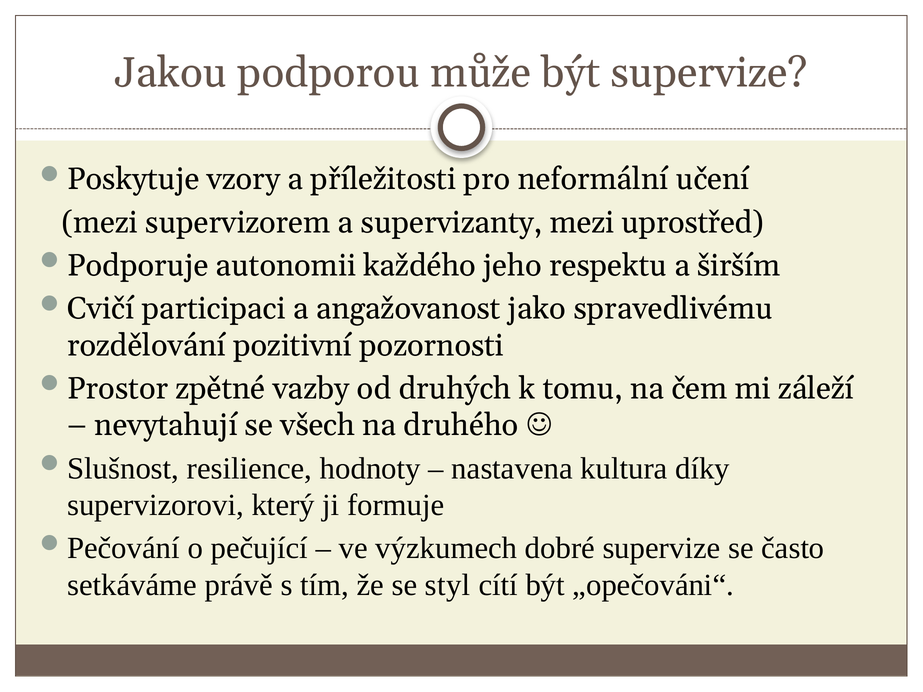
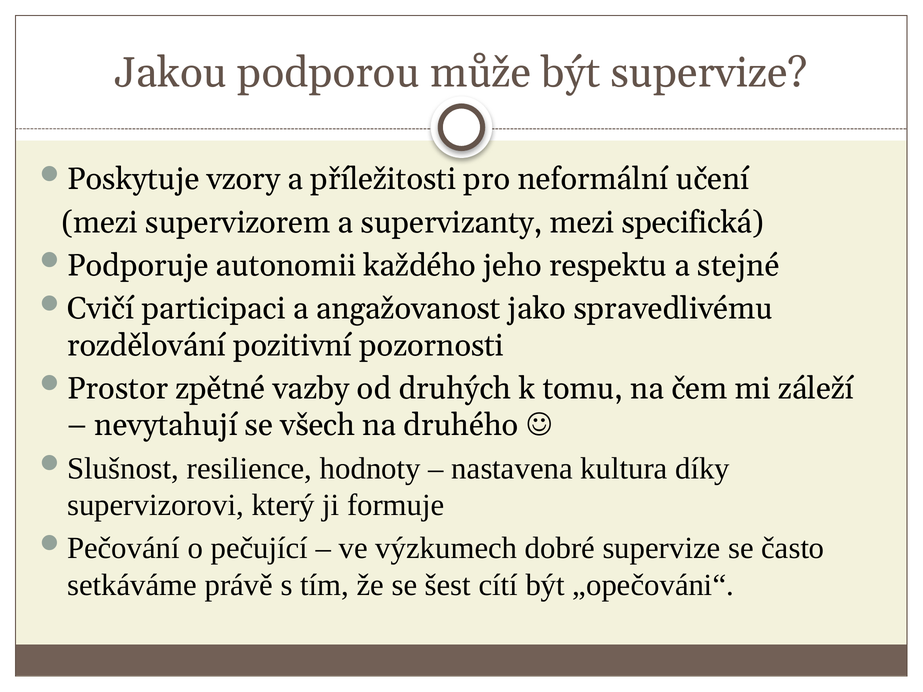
uprostřed: uprostřed -> specifická (693, 222)
širším: širším -> stejné (739, 266)
styl: styl -> šest (448, 585)
